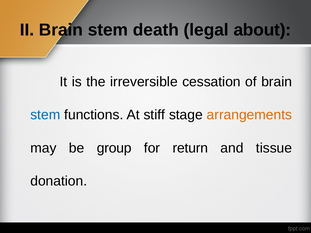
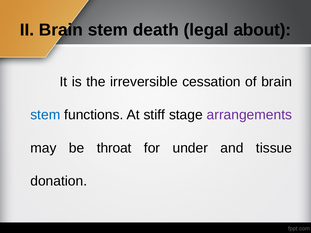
arrangements colour: orange -> purple (249, 115)
group: group -> throat (114, 148)
return: return -> under (190, 148)
